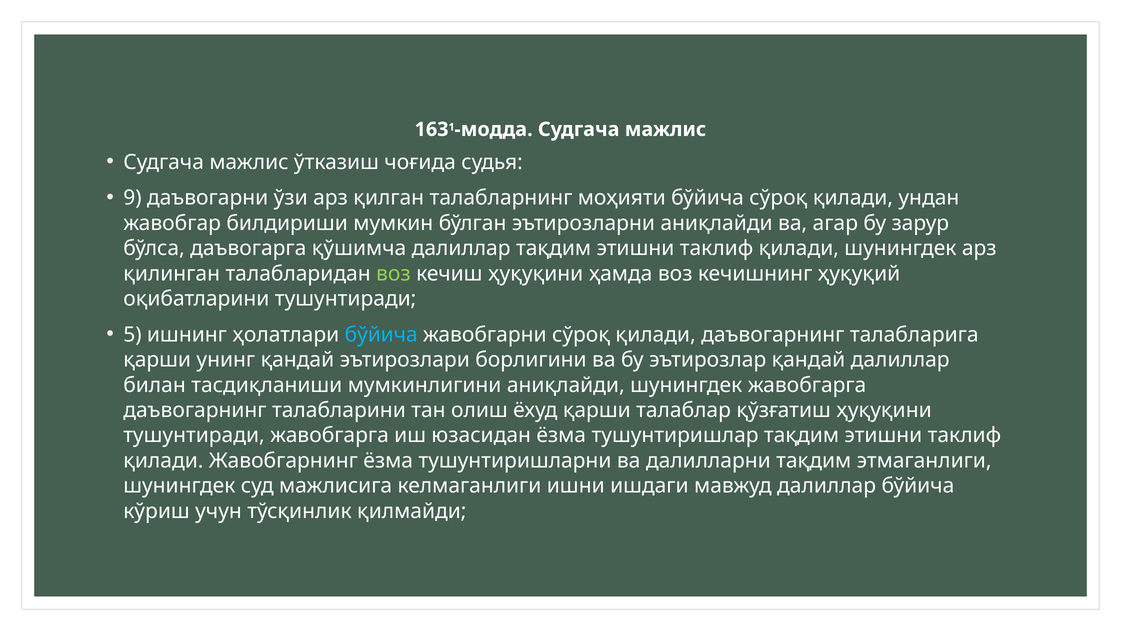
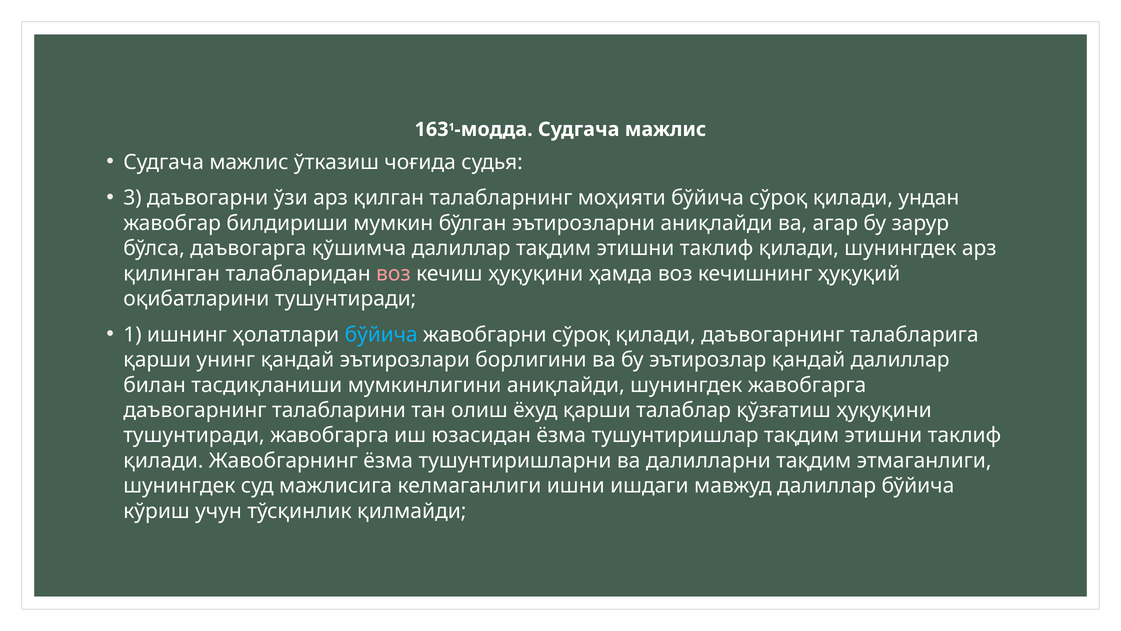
9: 9 -> 3 (132, 198)
воз colour: light green -> pink (393, 273)
5: 5 -> 1 (132, 334)
